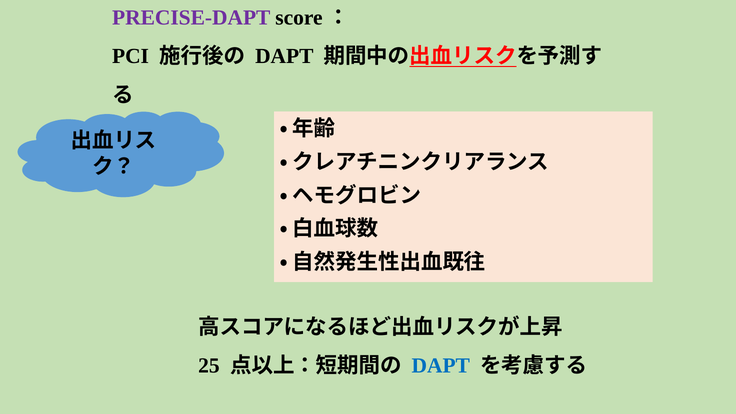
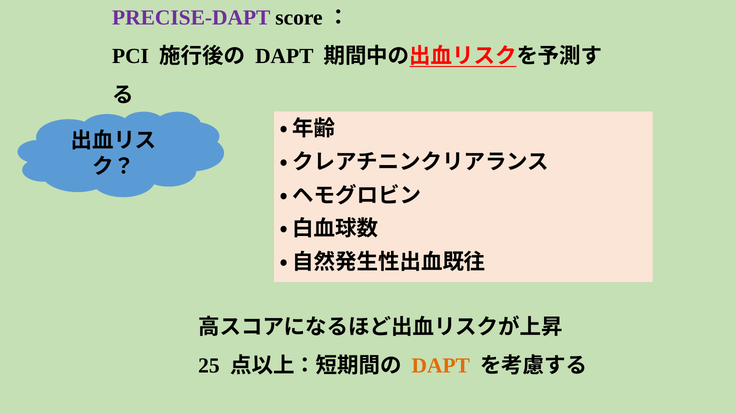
DAPT colour: blue -> orange (441, 366)
